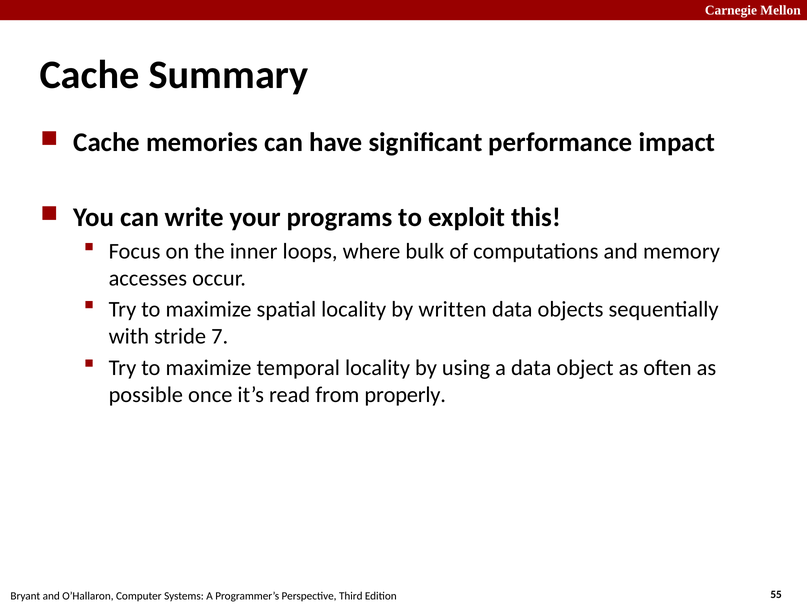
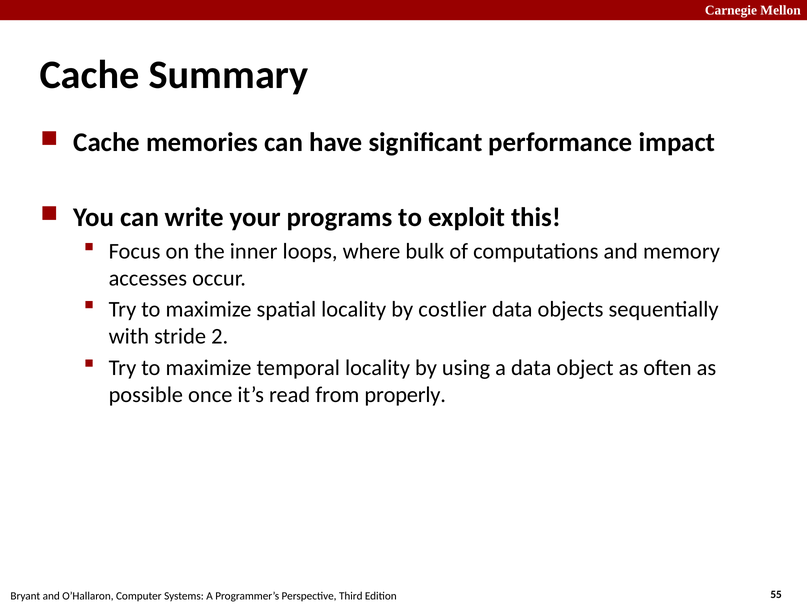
written: written -> costlier (453, 310)
7: 7 -> 2 (220, 337)
